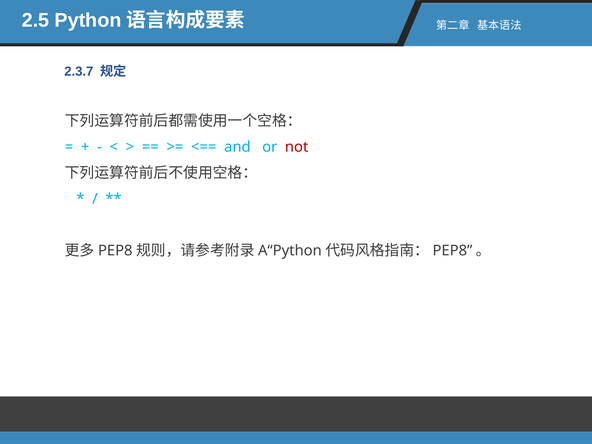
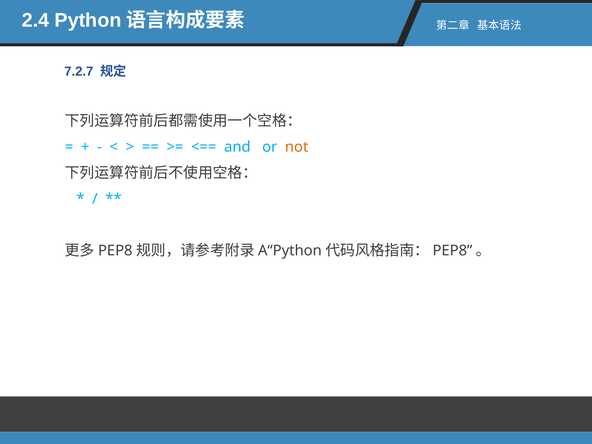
2.5: 2.5 -> 2.4 (35, 20)
2.3.7: 2.3.7 -> 7.2.7 (79, 71)
not colour: red -> orange (297, 147)
